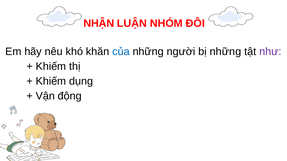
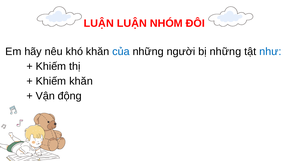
NHẬN: NHẬN -> LUẬN (99, 23)
như colour: purple -> blue (270, 52)
Khiếm dụng: dụng -> khăn (81, 81)
